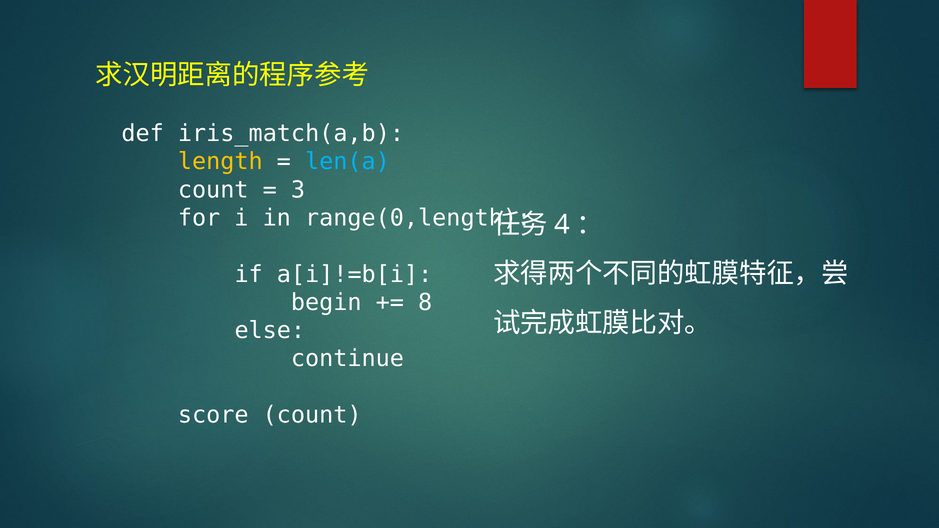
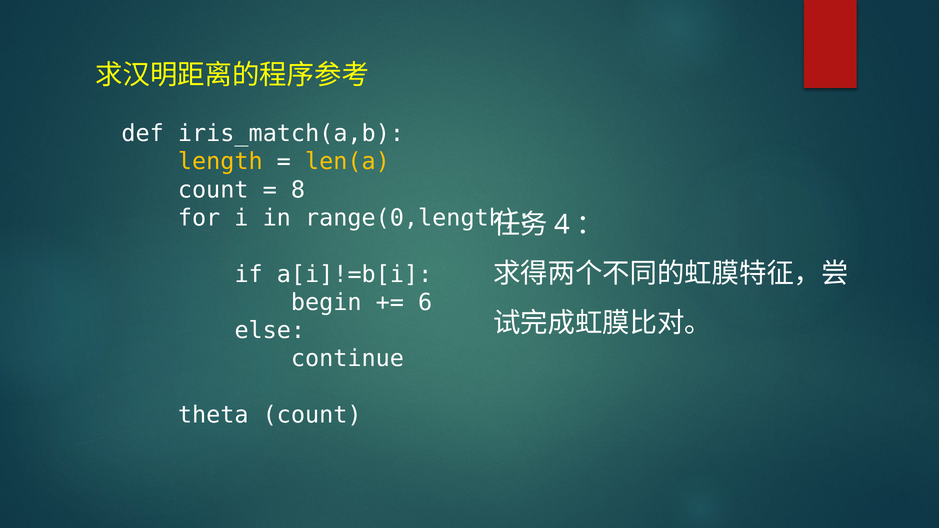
len(a colour: light blue -> yellow (347, 162)
3: 3 -> 8 (298, 190)
8: 8 -> 6 (425, 303)
score: score -> theta (213, 415)
